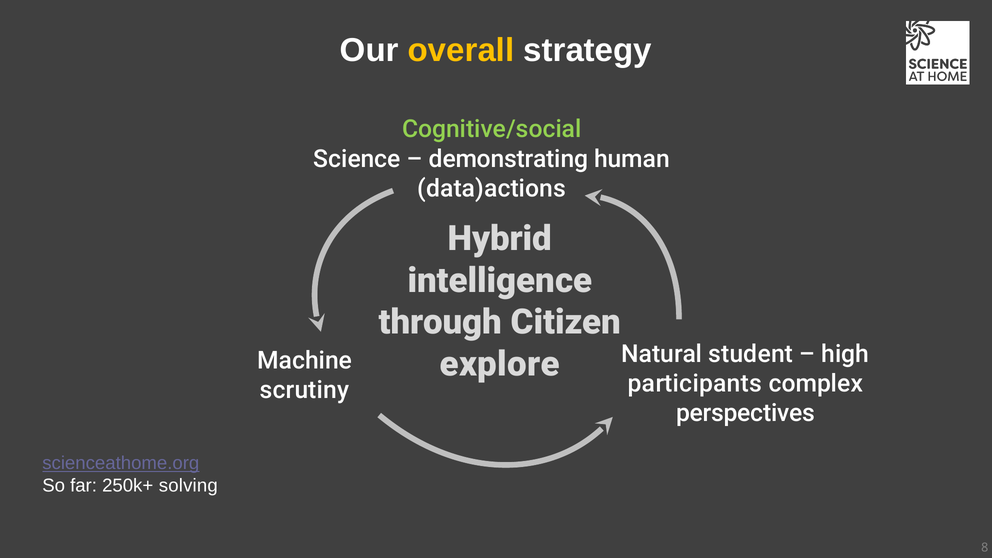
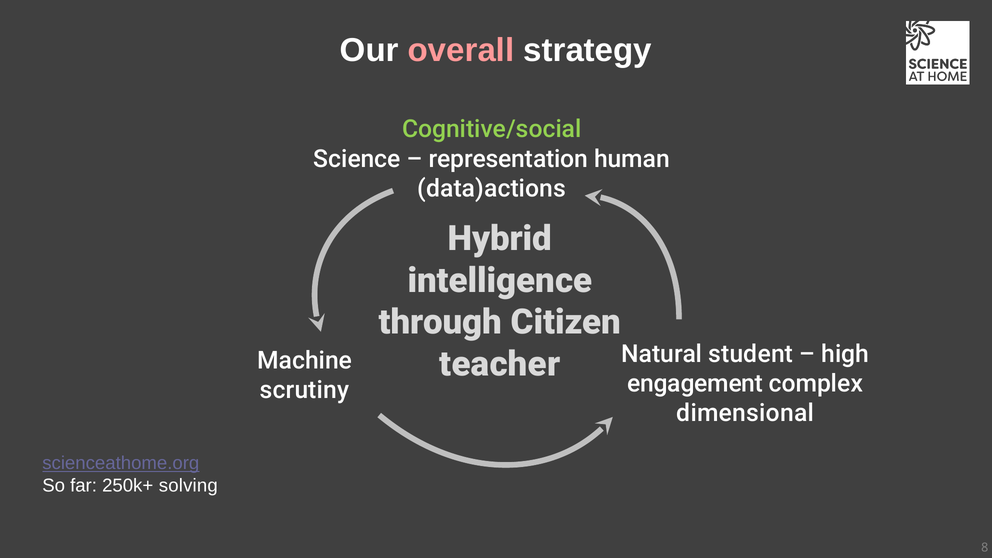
overall colour: yellow -> pink (461, 50)
demonstrating: demonstrating -> representation (508, 159)
explore: explore -> teacher (500, 364)
participants: participants -> engagement (695, 384)
perspectives: perspectives -> dimensional (745, 413)
